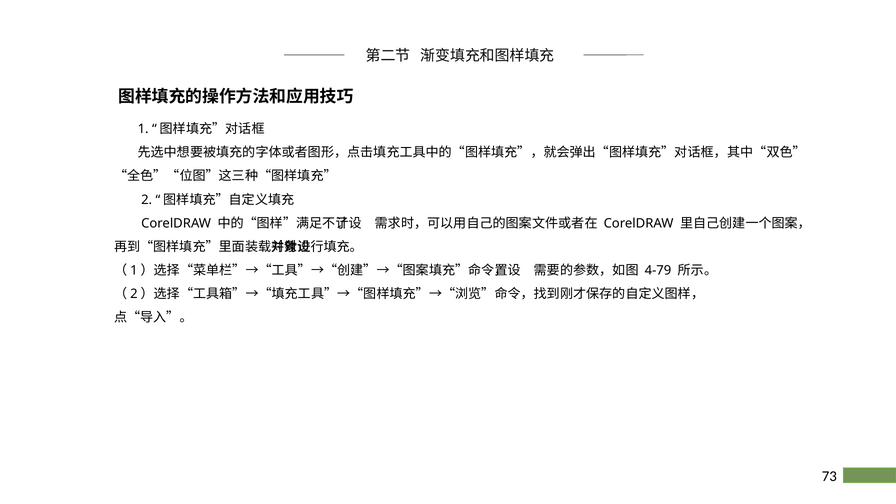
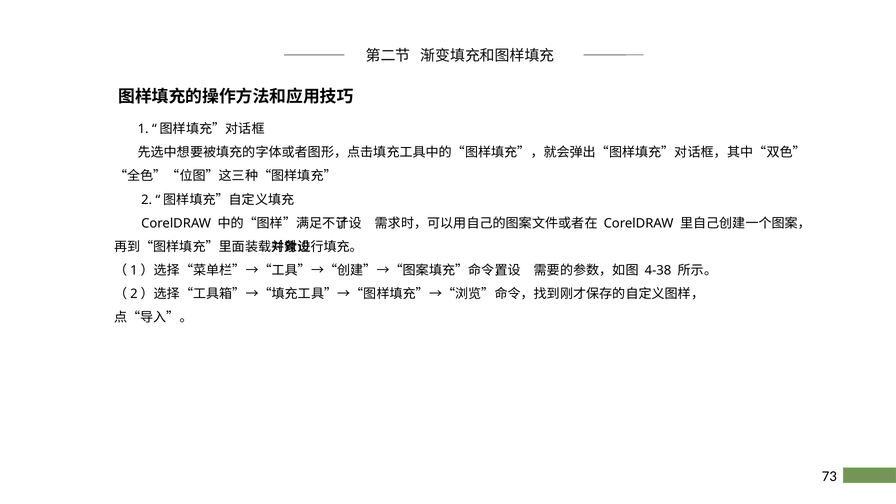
4-79: 4-79 -> 4-38 (658, 270)
